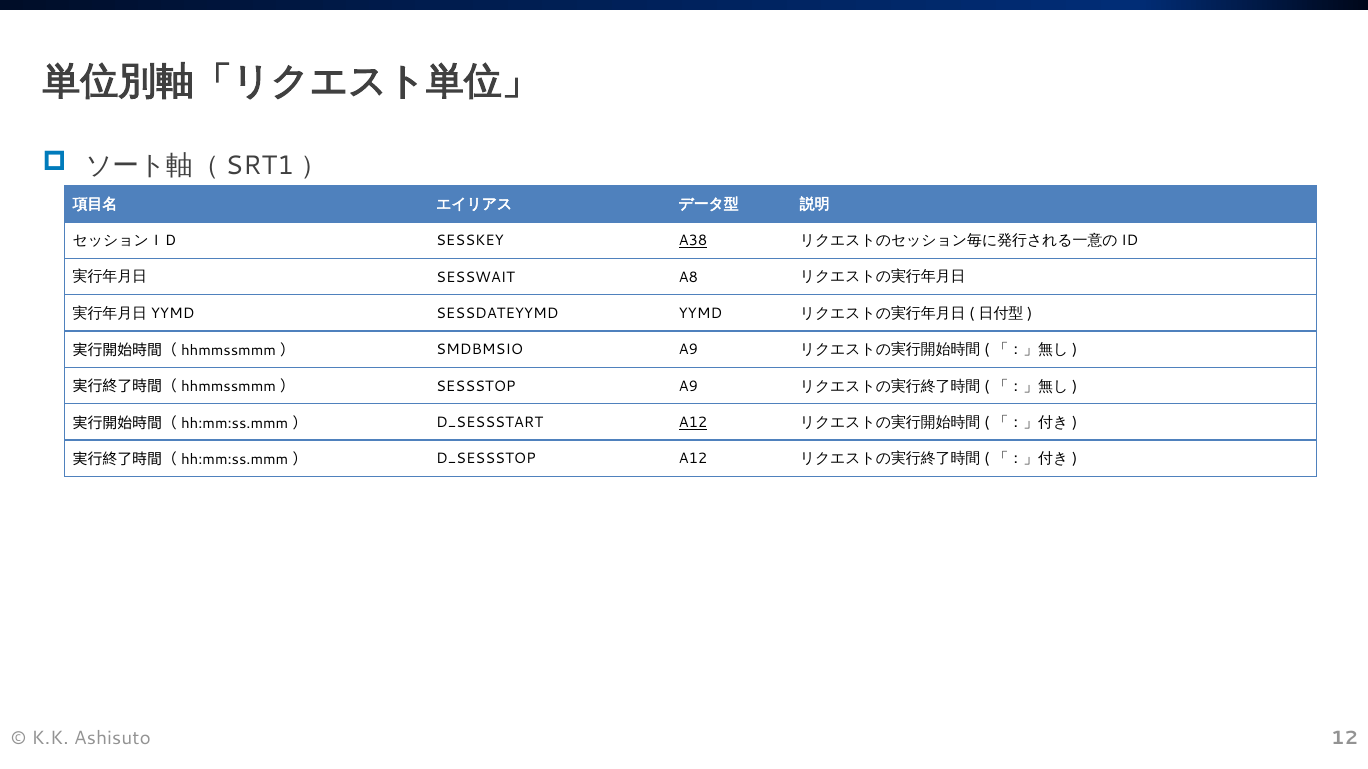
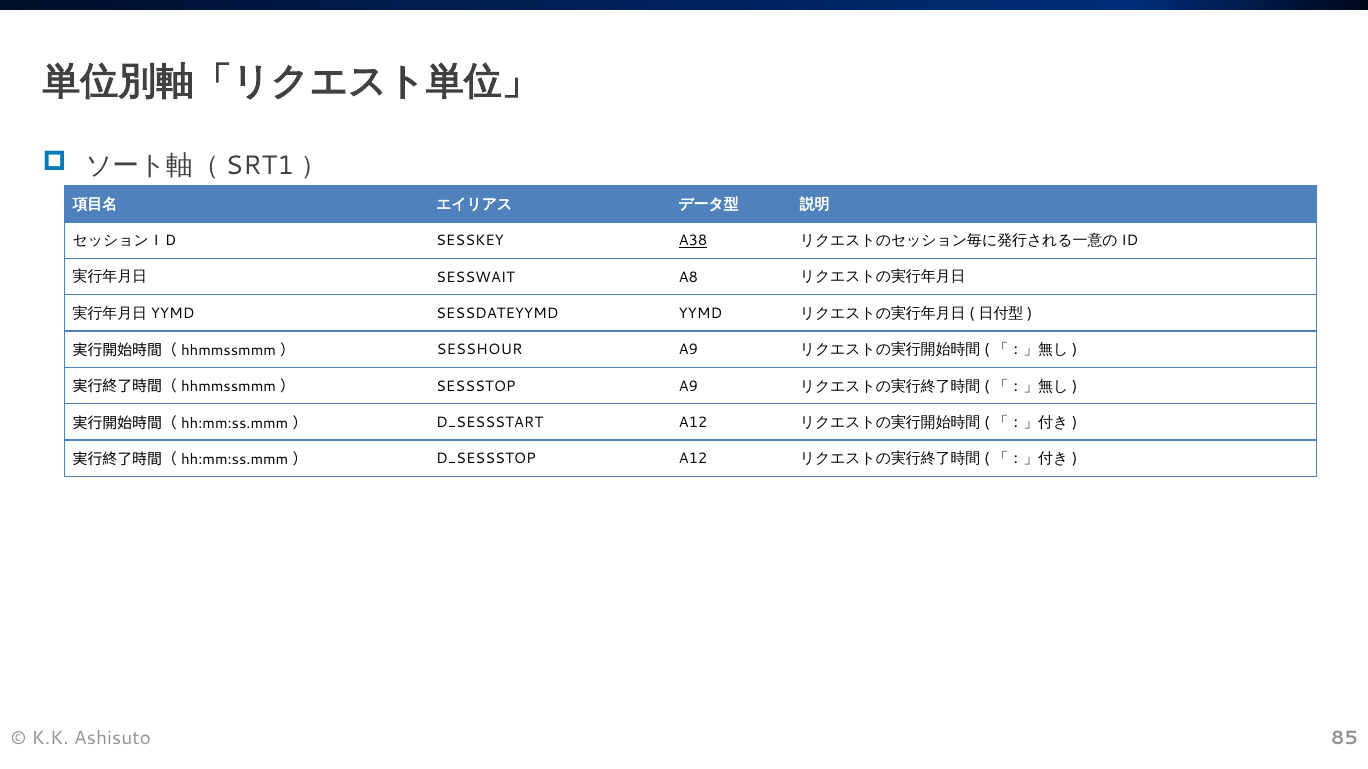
SMDBMSIO: SMDBMSIO -> SESSHOUR (480, 350)
A12 underline: present -> none (693, 423)
12: 12 -> 85 (1344, 739)
